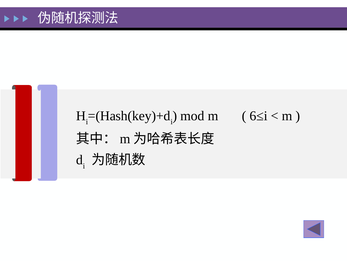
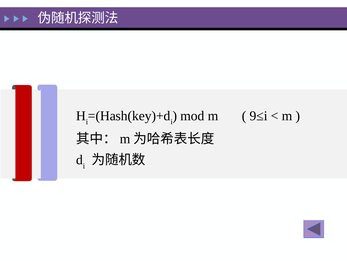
6≤i: 6≤i -> 9≤i (259, 115)
